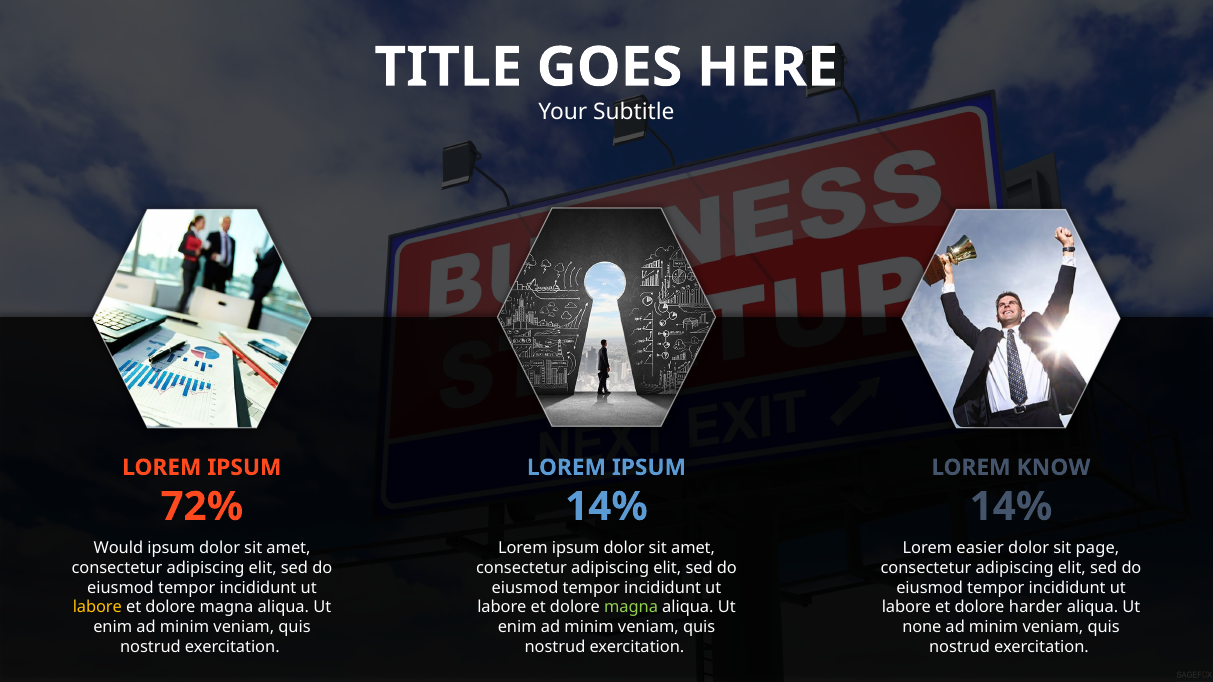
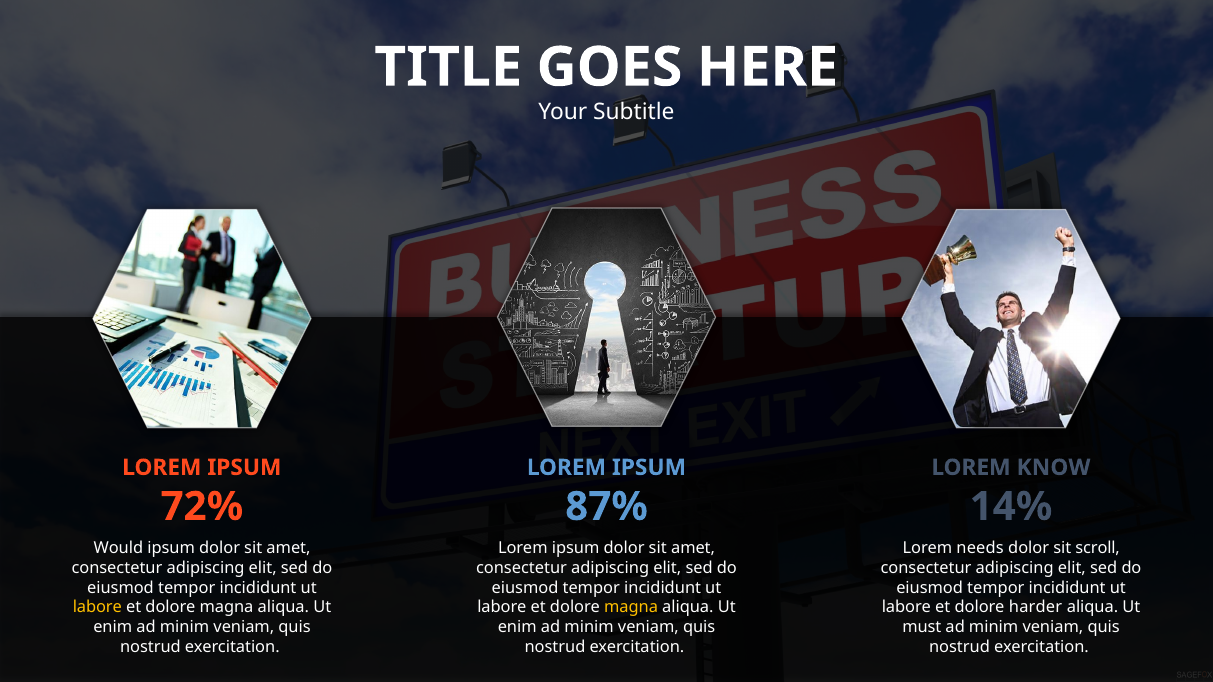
14%: 14% -> 87% (606, 507)
easier: easier -> needs (980, 548)
page: page -> scroll (1098, 548)
magna colour: light green -> yellow (631, 608)
none: none -> must (922, 627)
